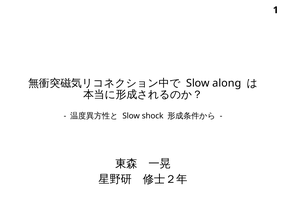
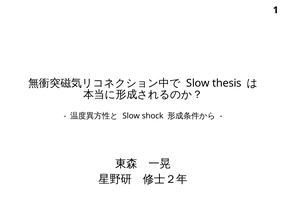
along: along -> thesis (227, 83)
